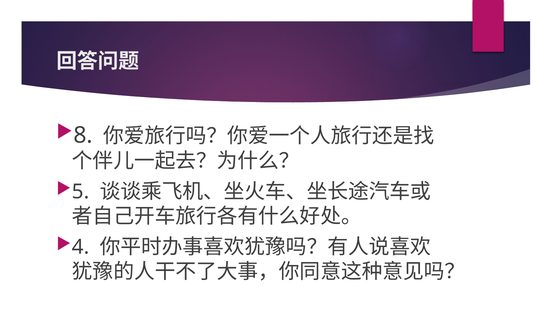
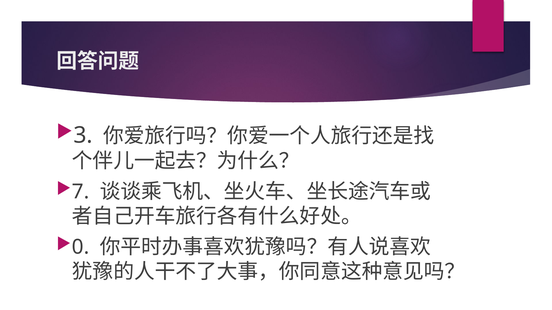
8: 8 -> 3 (83, 135)
5: 5 -> 7 (81, 192)
4: 4 -> 0 (81, 247)
